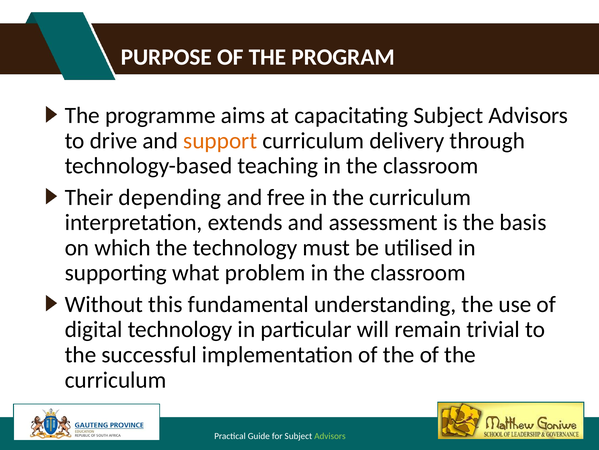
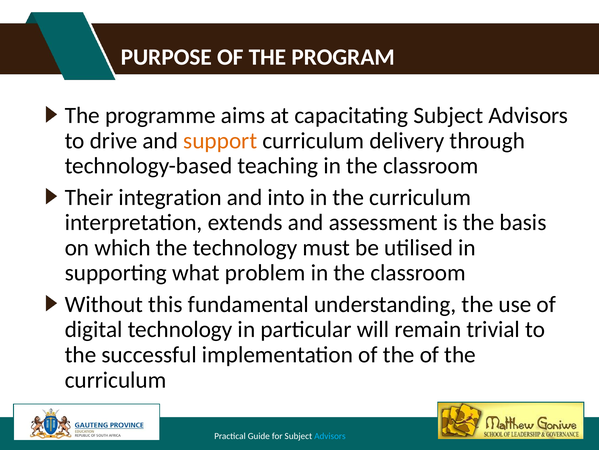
depending: depending -> integration (170, 197)
free: free -> into (286, 197)
Advisors colour: light green -> light blue (330, 435)
